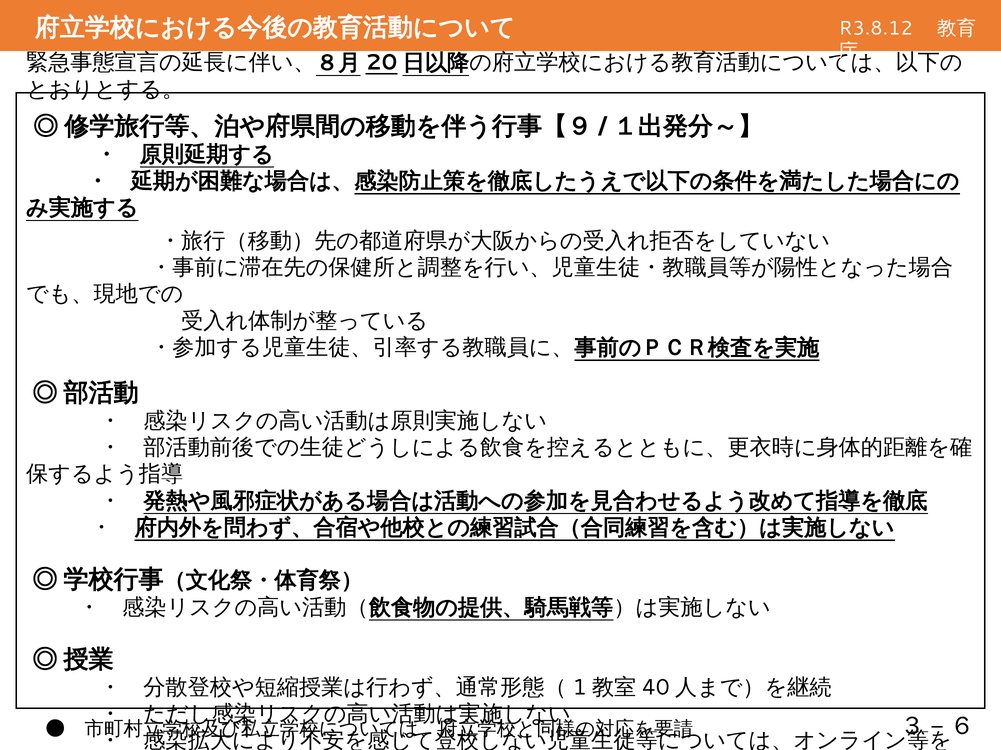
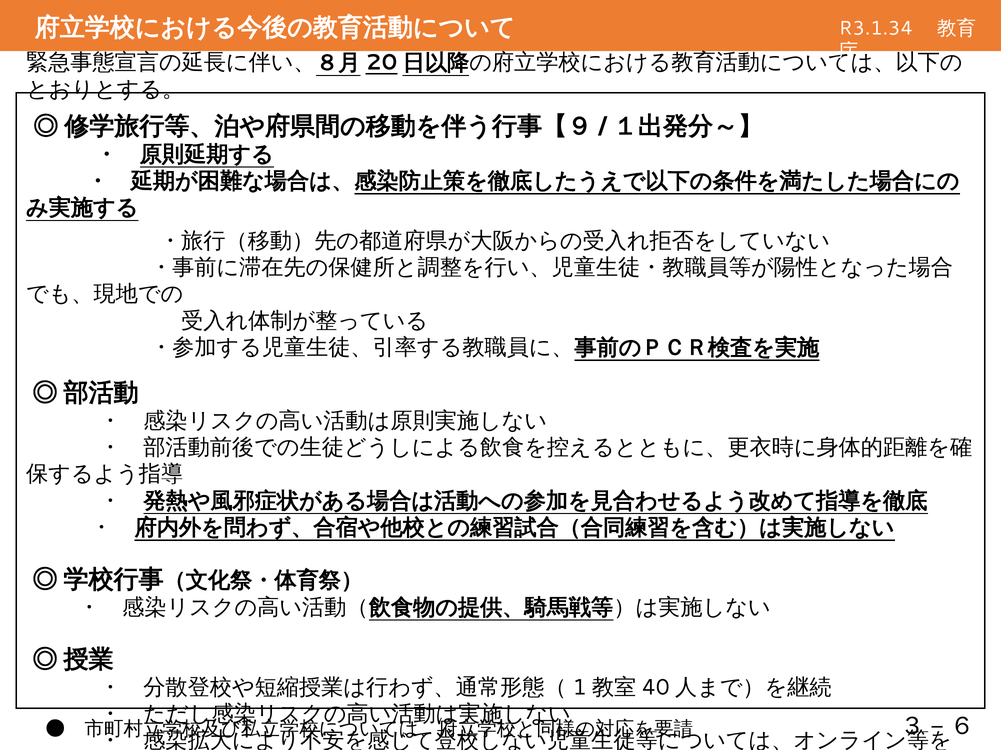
R3.8.12: R3.8.12 -> R3.1.34 (876, 28)
